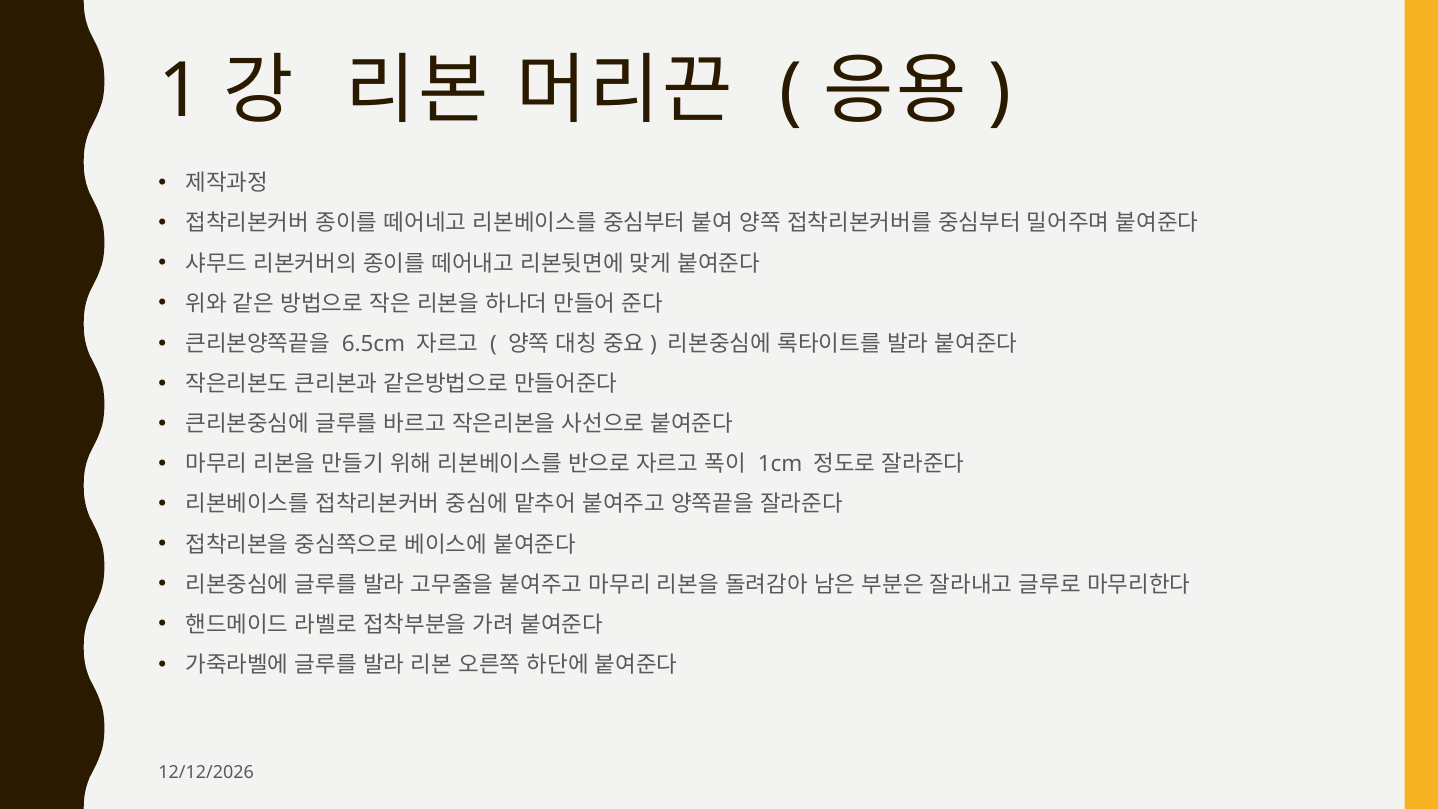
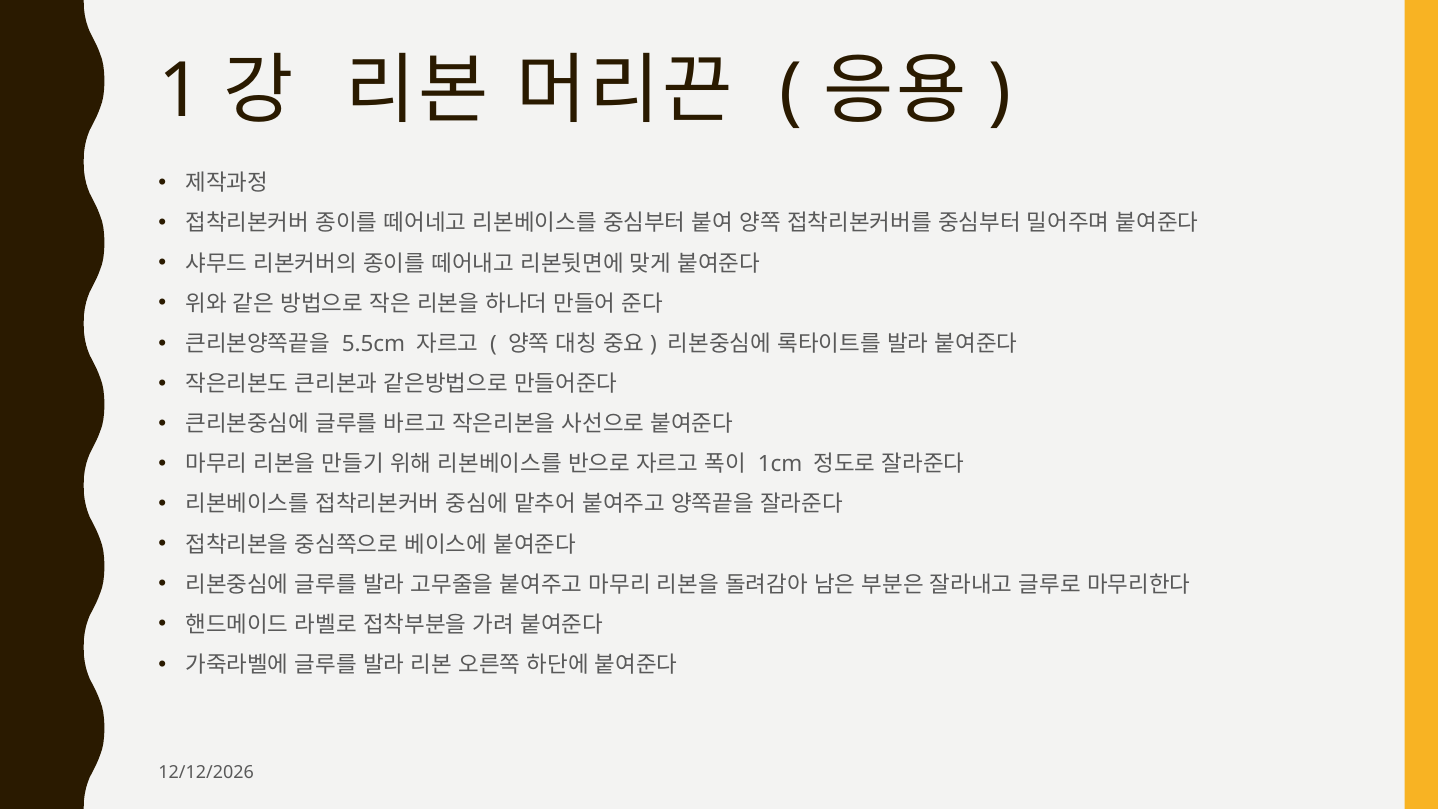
6.5cm: 6.5cm -> 5.5cm (373, 344)
